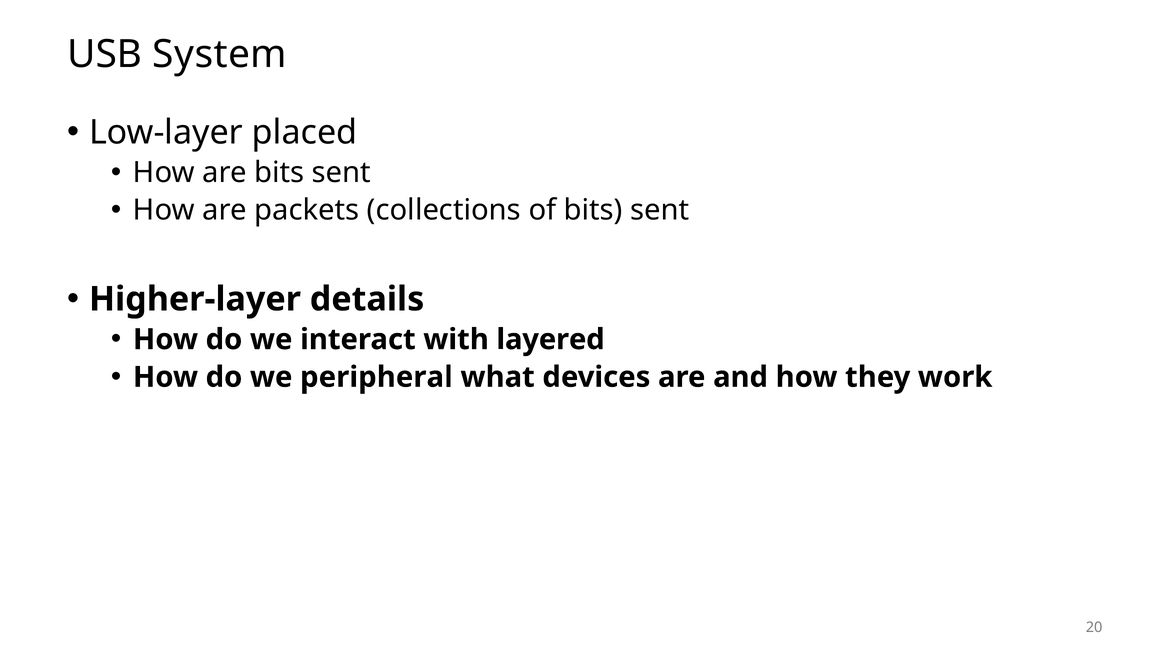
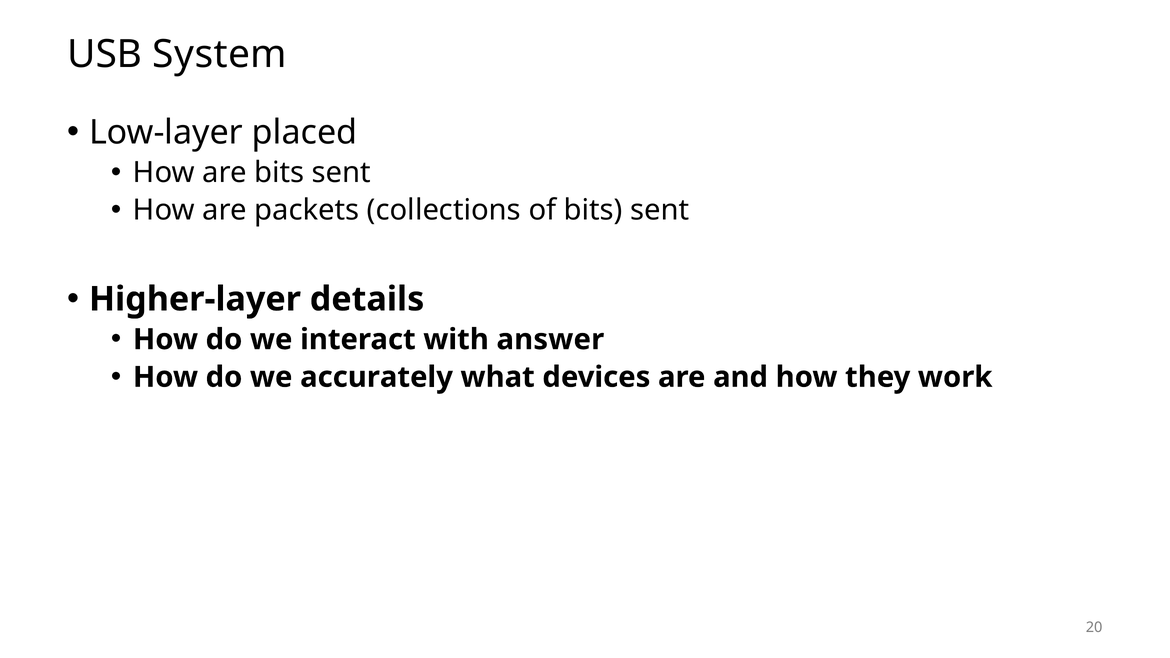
layered: layered -> answer (550, 340)
peripheral: peripheral -> accurately (377, 377)
